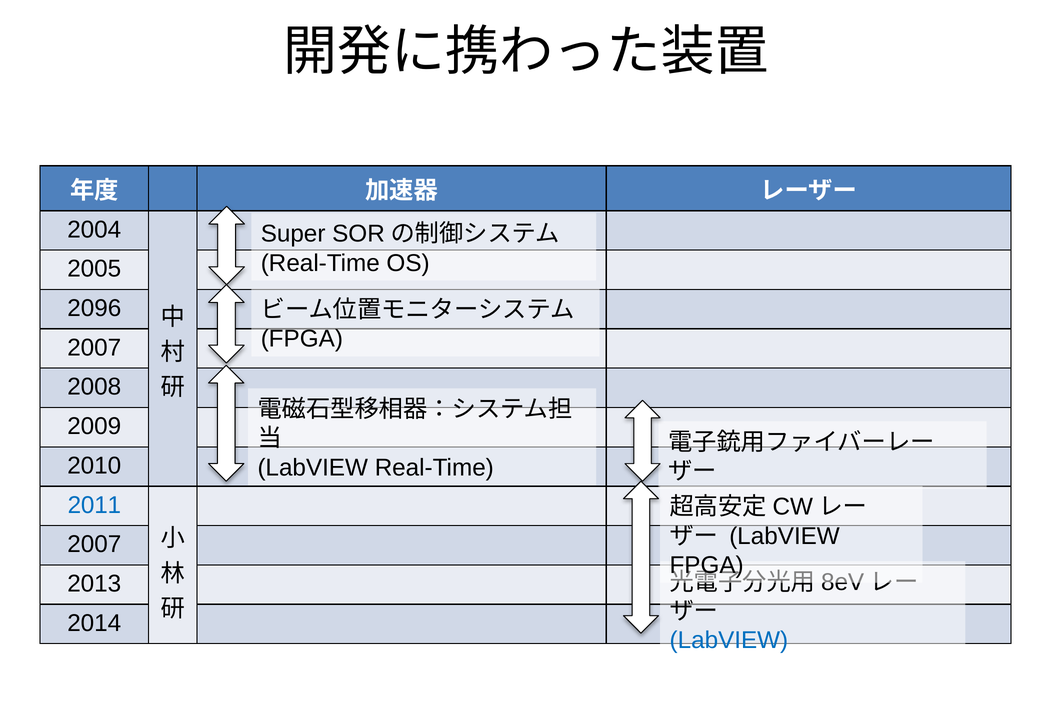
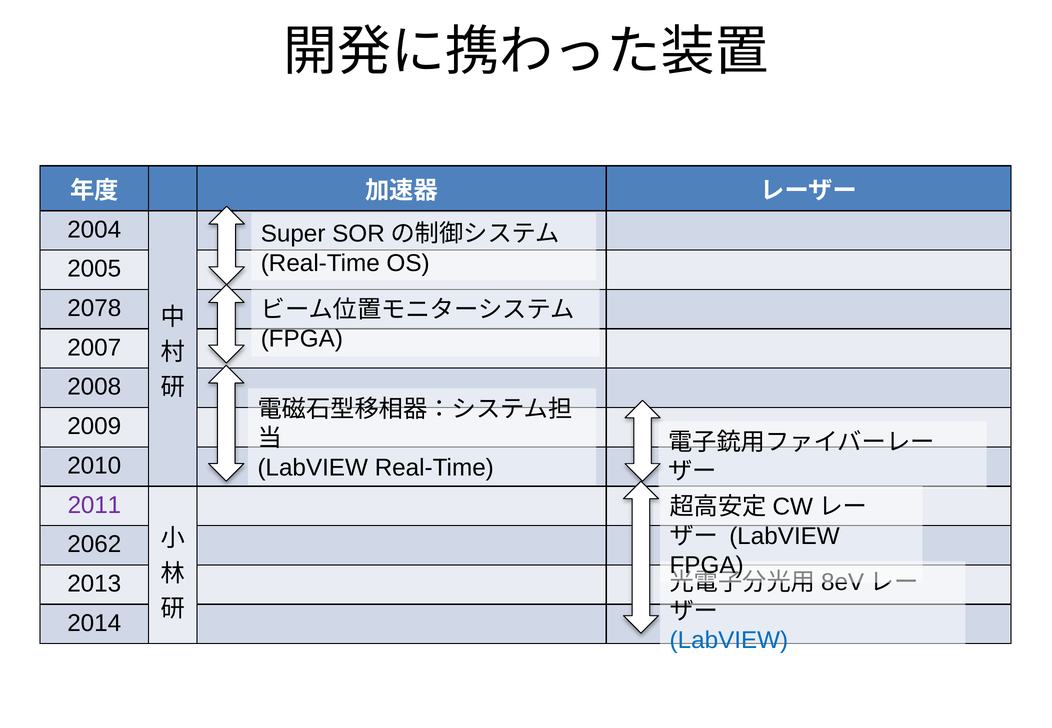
2096: 2096 -> 2078 (94, 308)
2011 colour: blue -> purple (94, 505)
2007: 2007 -> 2062 (94, 545)
